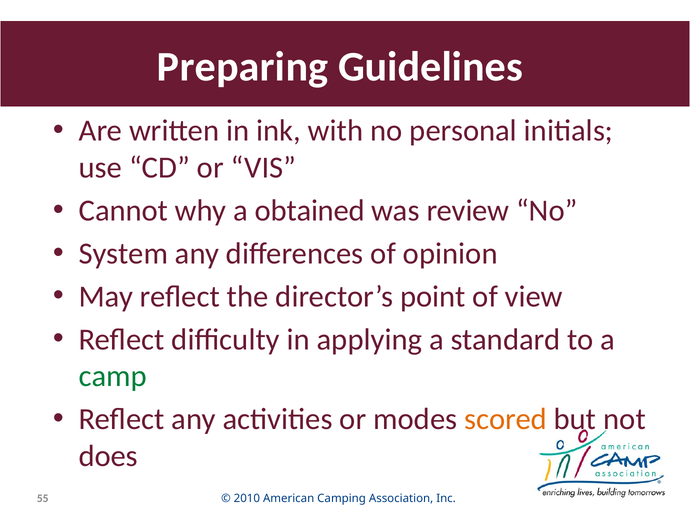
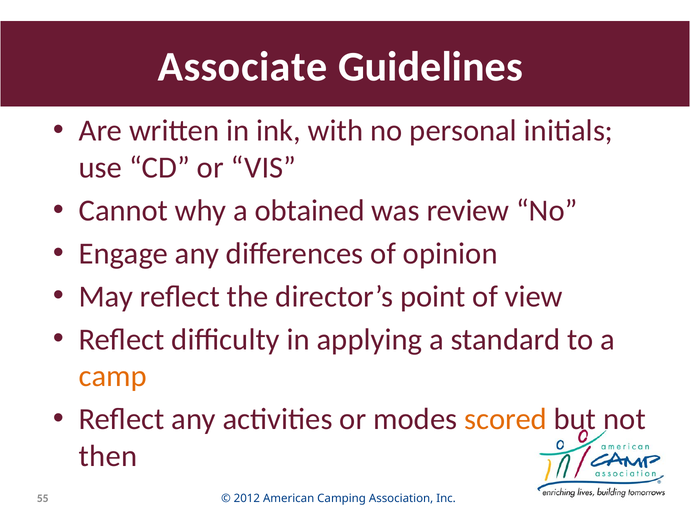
Preparing: Preparing -> Associate (242, 67)
System: System -> Engage (123, 254)
camp colour: green -> orange (113, 377)
does: does -> then (108, 456)
2010: 2010 -> 2012 (247, 499)
